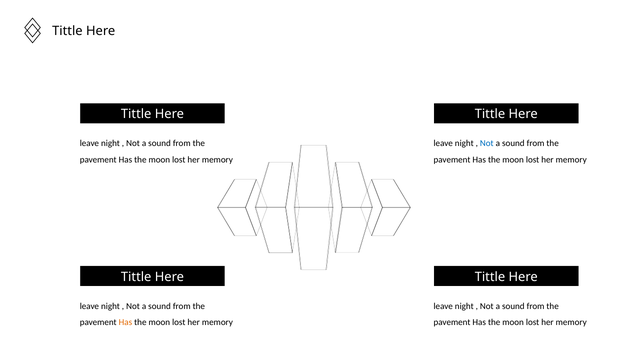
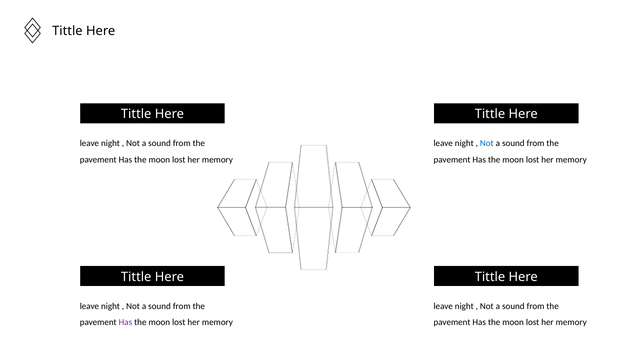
Has colour: orange -> purple (125, 323)
